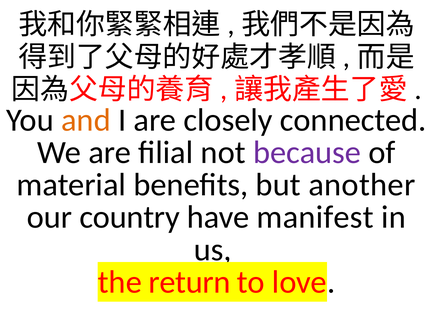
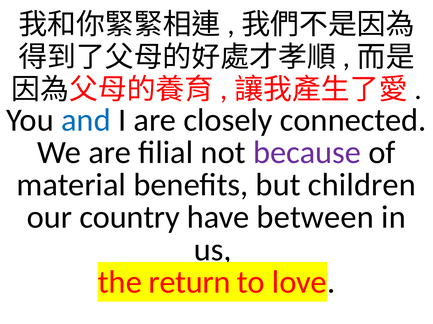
and colour: orange -> blue (86, 120)
another: another -> children (362, 185)
manifest: manifest -> between (315, 218)
